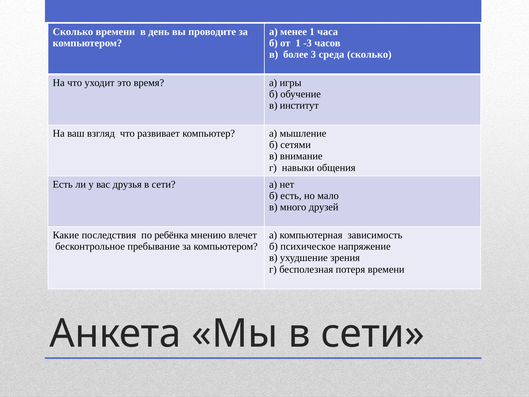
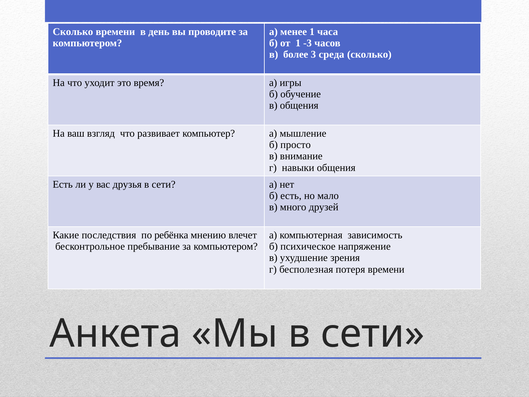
в институт: институт -> общения (299, 105)
сетями: сетями -> просто (296, 145)
